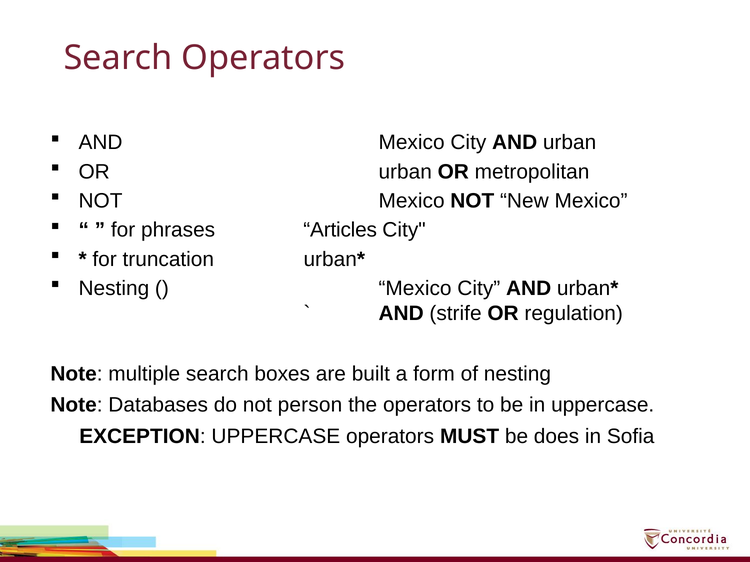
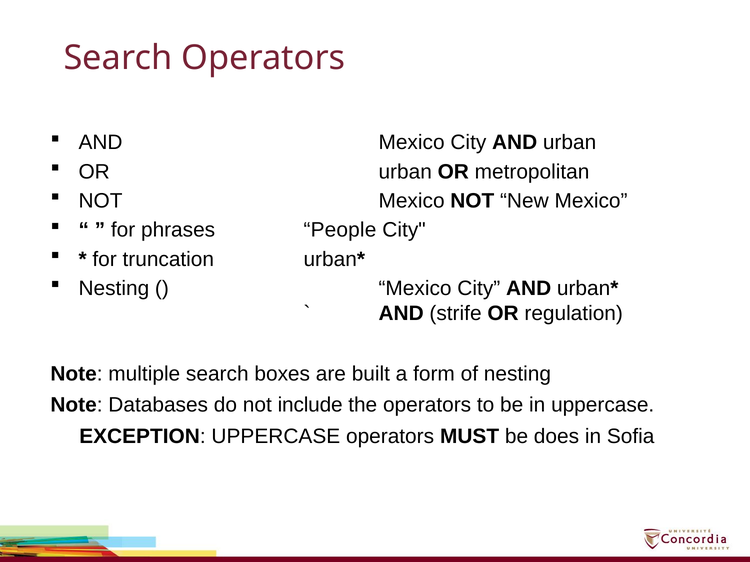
Articles: Articles -> People (340, 230)
person: person -> include (310, 405)
